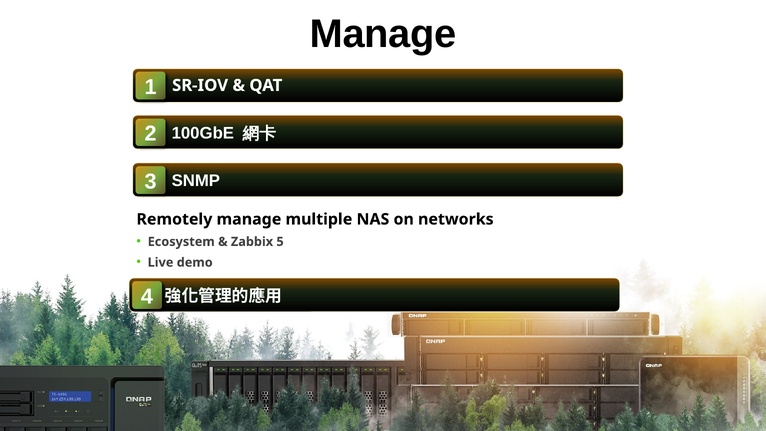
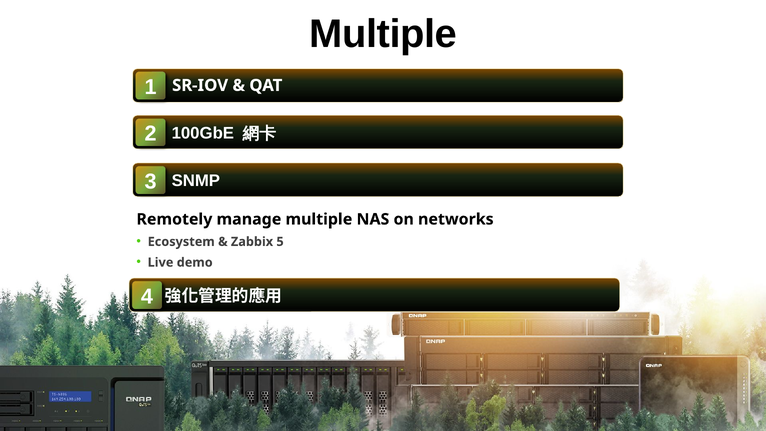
Manage: Manage -> Multiple (383, 34)
